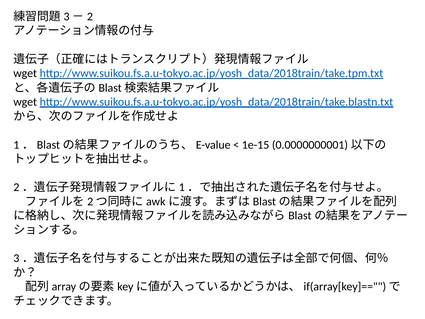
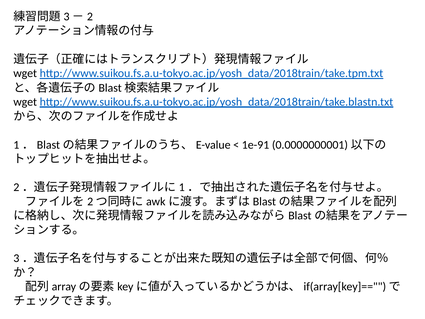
1e-15: 1e-15 -> 1e-91 (256, 145)
